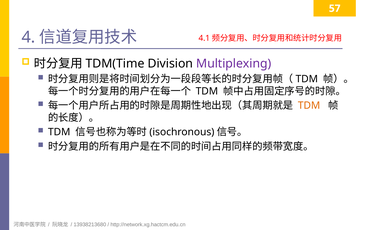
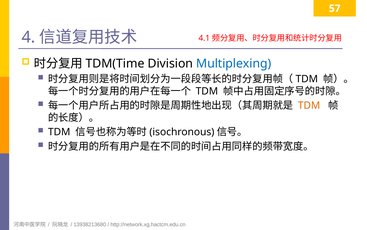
Multiplexing colour: purple -> blue (234, 63)
